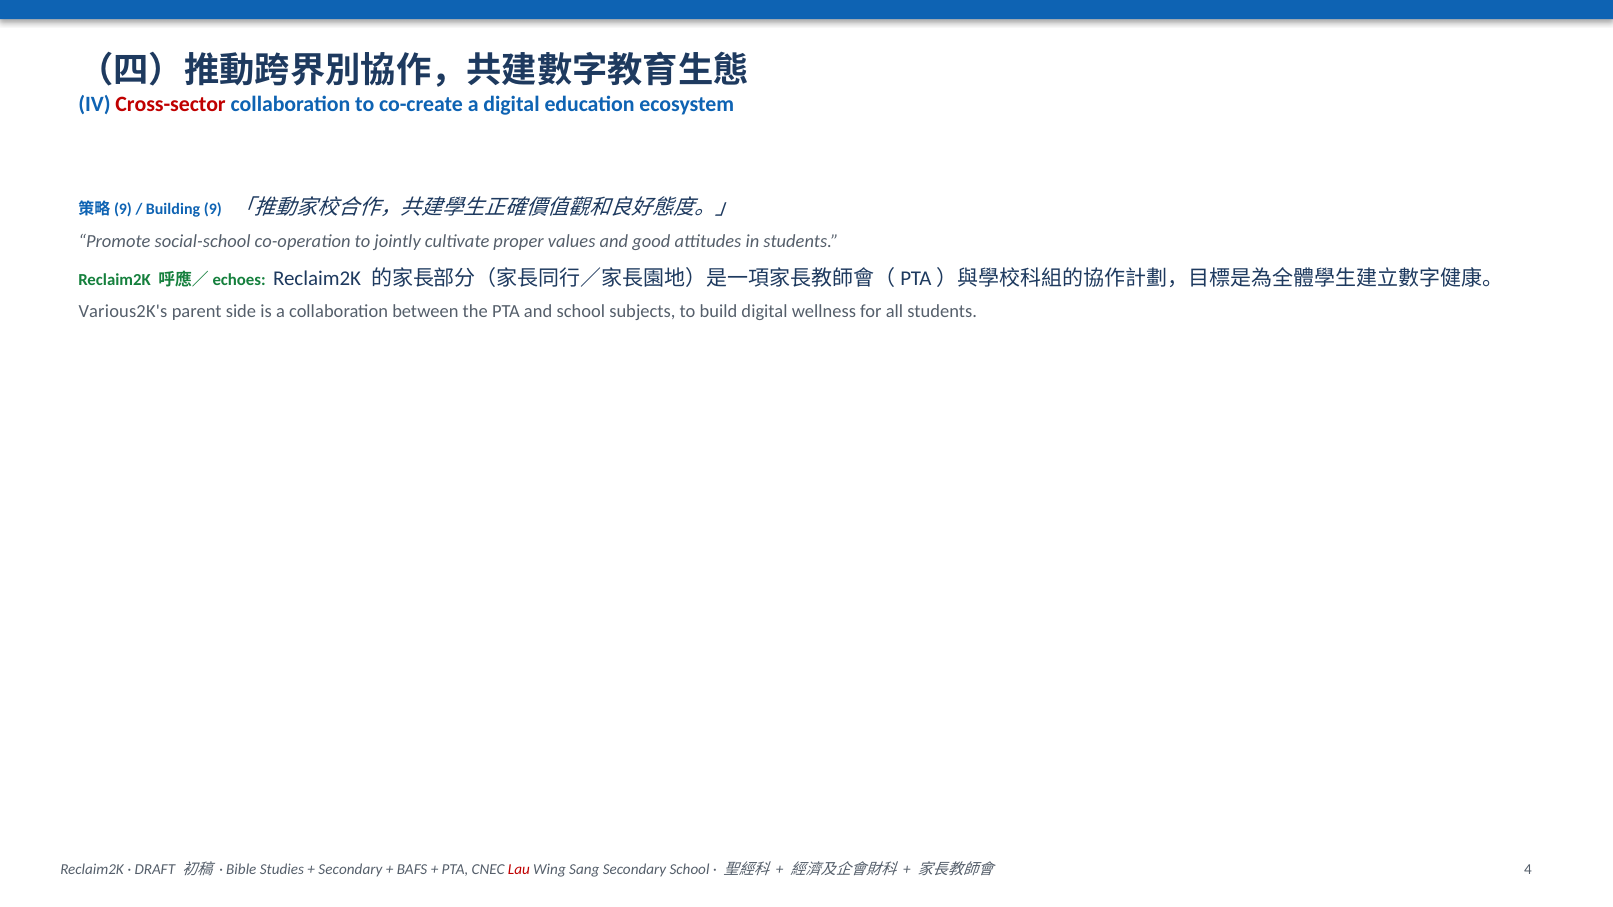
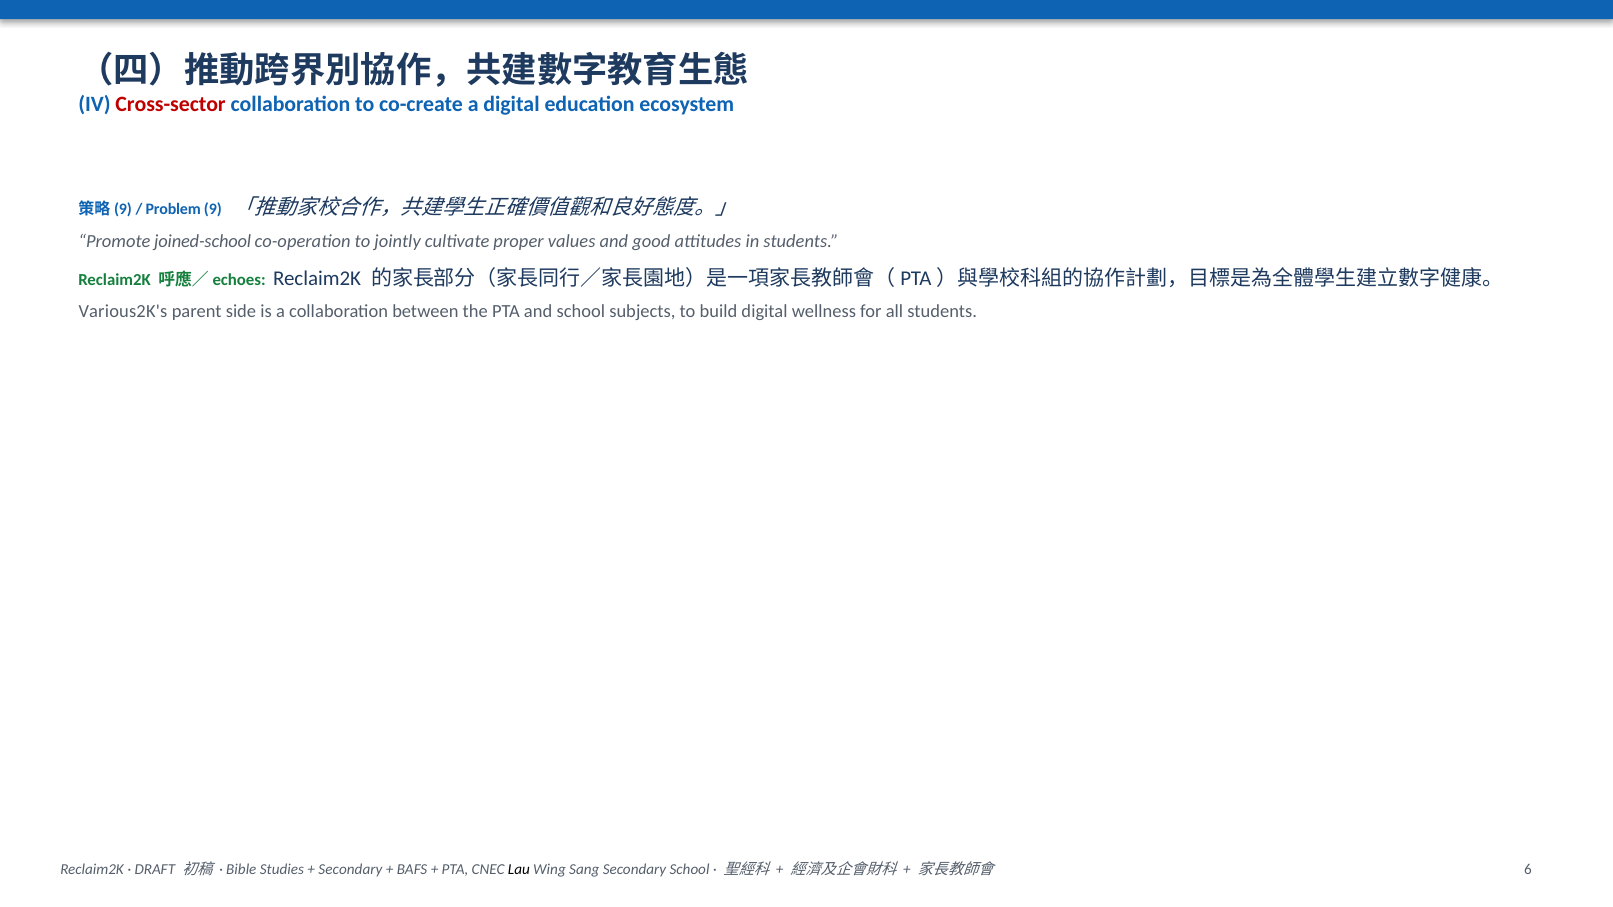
Building: Building -> Problem (173, 209)
social-school: social-school -> joined-school (203, 241)
Lau colour: red -> black (519, 870)
4: 4 -> 6 (1528, 870)
